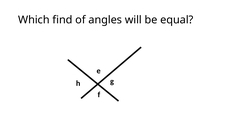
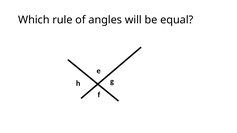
find: find -> rule (62, 20)
